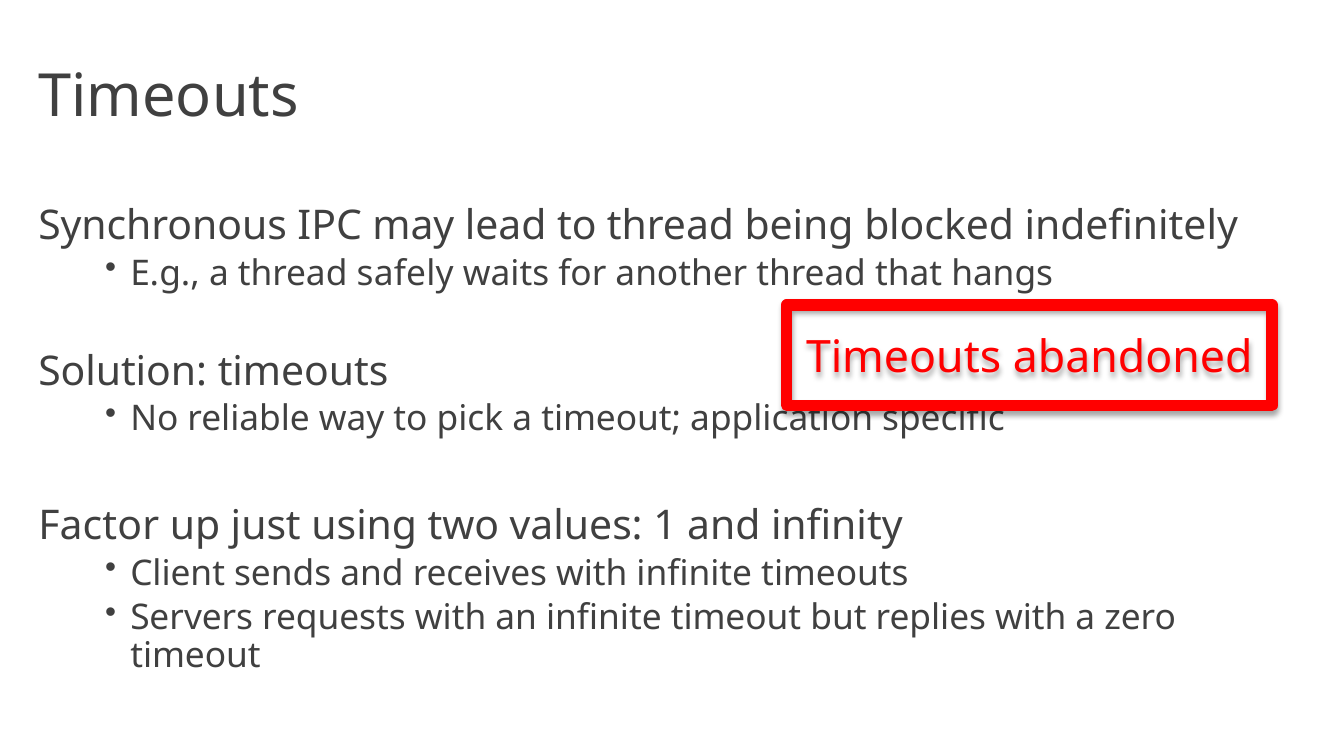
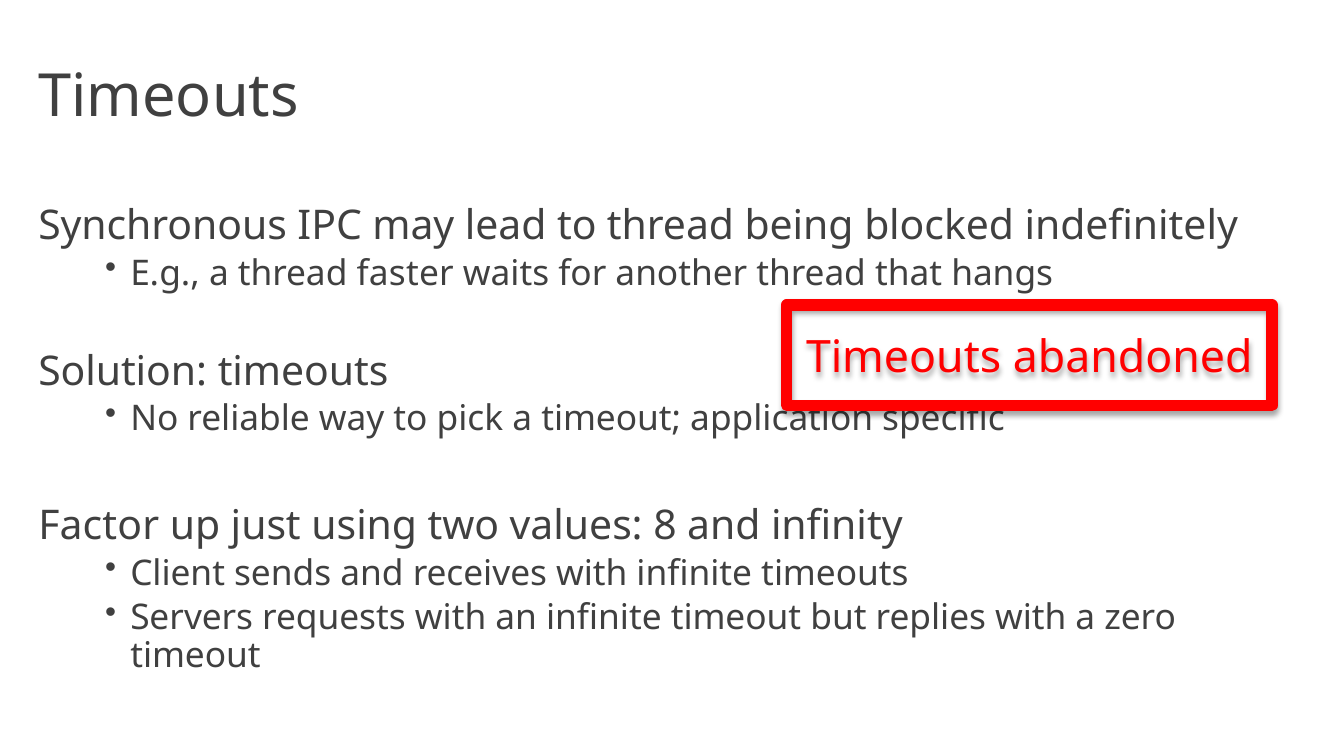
safely: safely -> faster (405, 273)
1: 1 -> 8 (665, 526)
